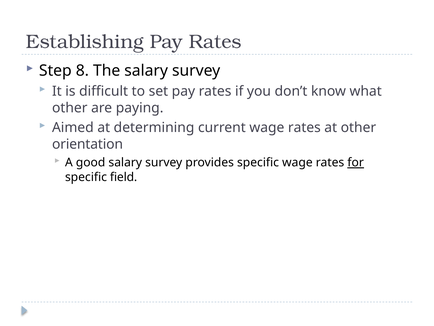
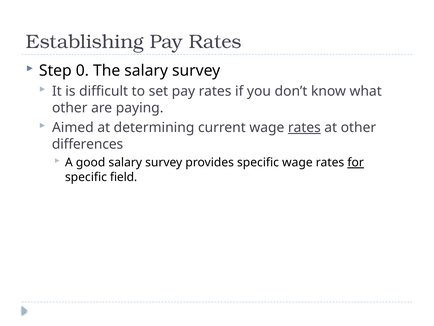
8: 8 -> 0 (82, 71)
rates underline: none -> present (304, 127)
orientation: orientation -> differences (88, 144)
